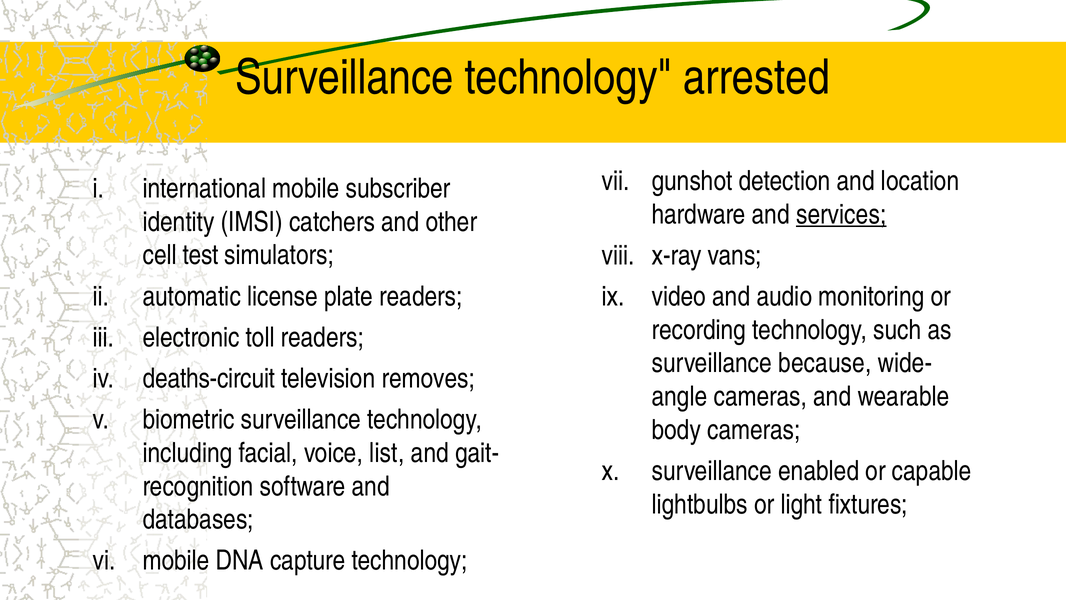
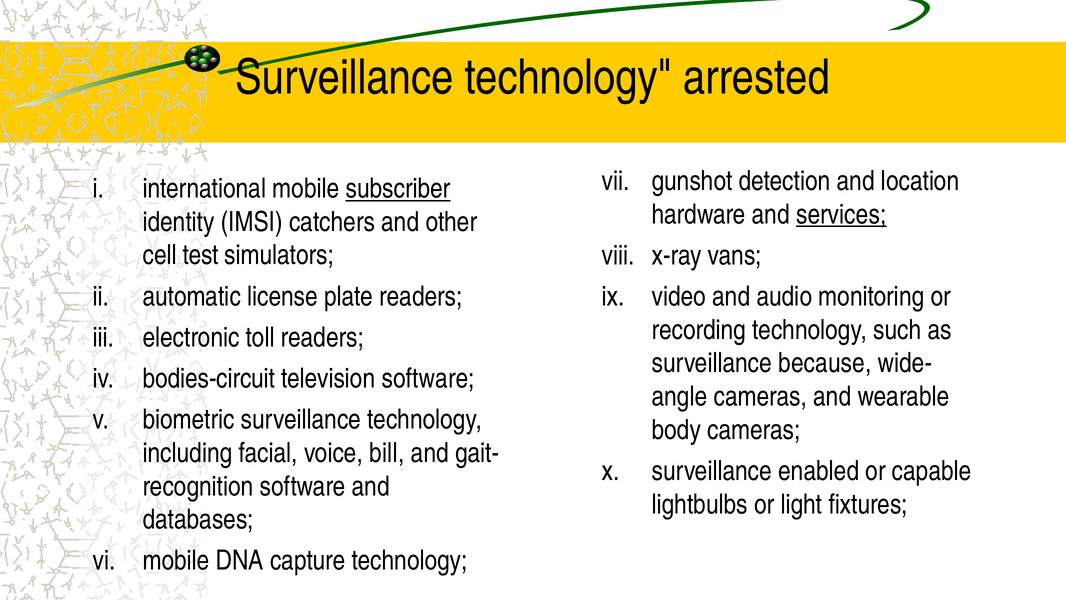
subscriber underline: none -> present (398, 189)
deaths-circuit: deaths-circuit -> bodies-circuit (209, 378)
television removes: removes -> software (428, 378)
list: list -> bill (387, 453)
